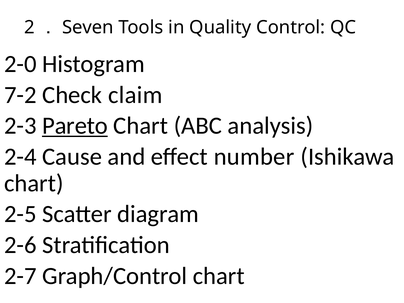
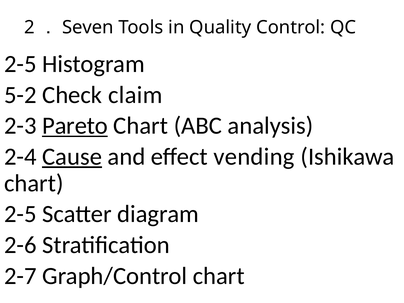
2-0: 2-0 -> 2-5 (20, 64)
7-2: 7-2 -> 5-2 (20, 95)
Cause underline: none -> present (72, 157)
number: number -> vending (254, 157)
